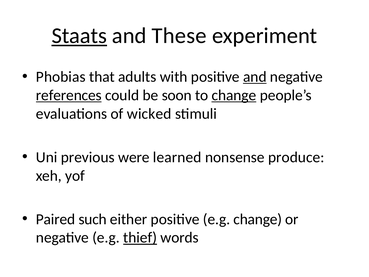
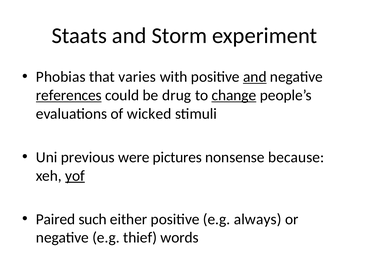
Staats underline: present -> none (79, 36)
These: These -> Storm (179, 36)
adults: adults -> varies (137, 77)
soon: soon -> drug (177, 95)
learned: learned -> pictures (177, 157)
produce: produce -> because (296, 157)
yof underline: none -> present (75, 176)
e.g change: change -> always (258, 219)
thief underline: present -> none (140, 237)
